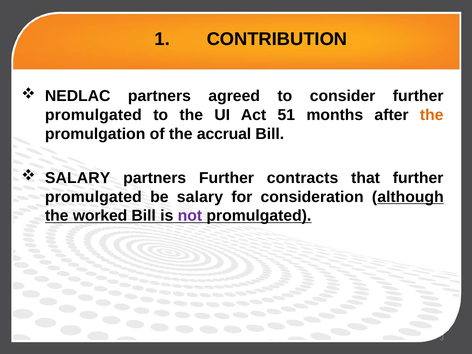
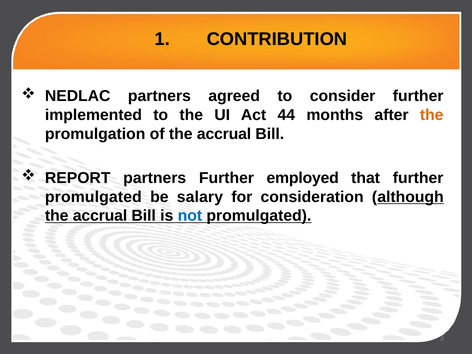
promulgated: promulgated -> implemented (93, 115)
51: 51 -> 44 (286, 115)
SALARY: SALARY -> REPORT (78, 178)
contracts: contracts -> employed (303, 178)
worked: worked -> accrual (100, 216)
not colour: purple -> blue (190, 216)
